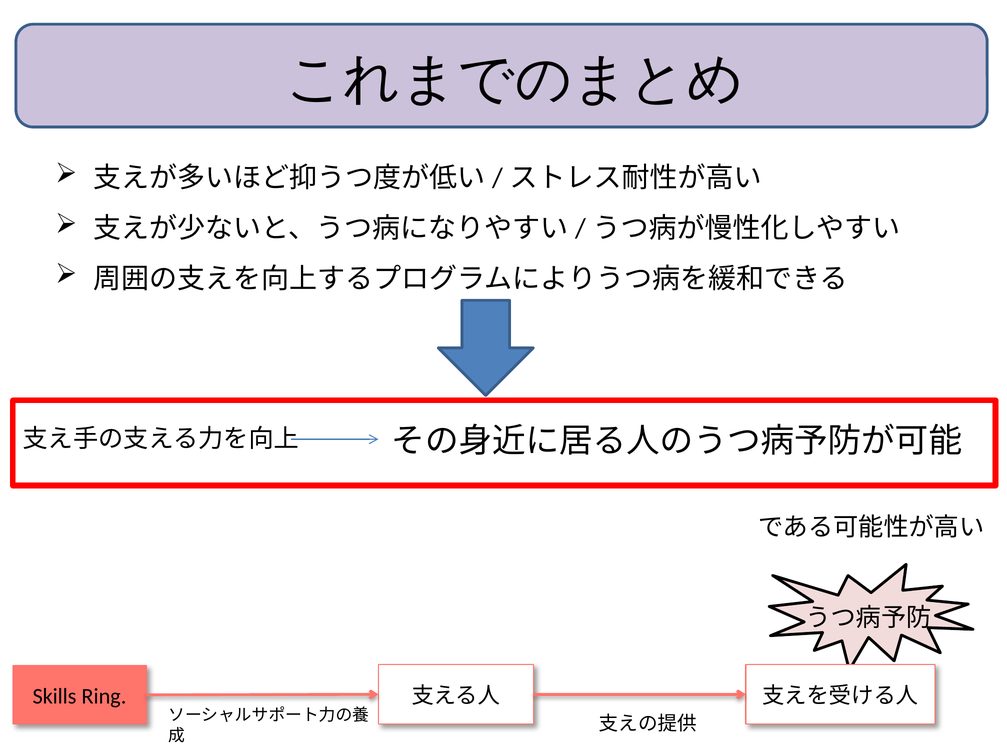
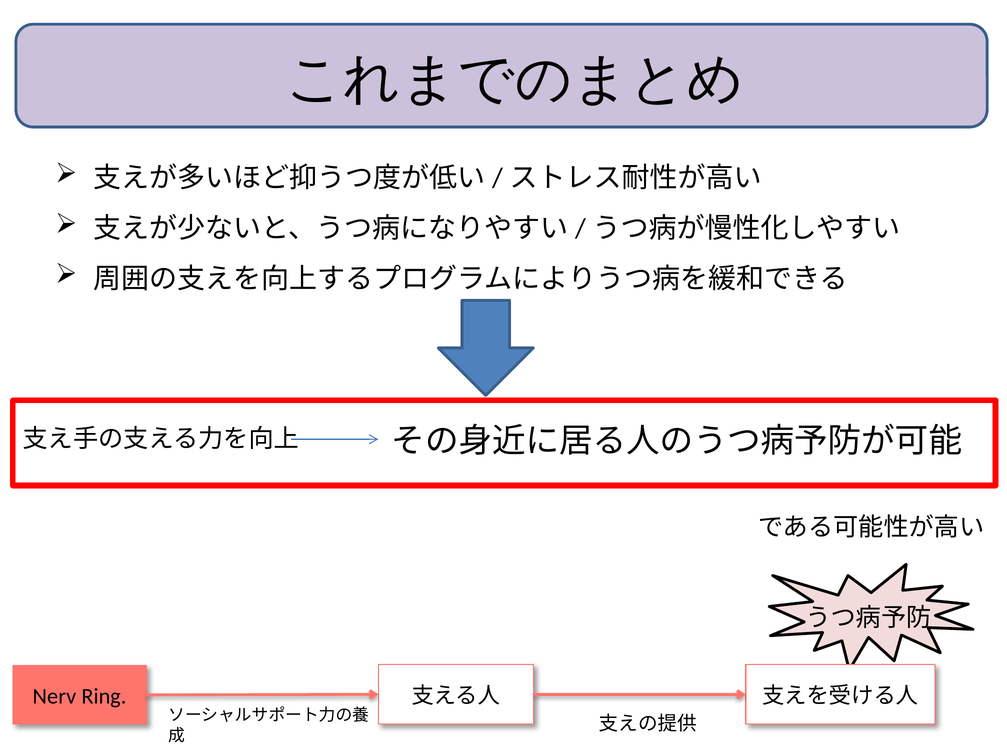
Skills: Skills -> Nerv (54, 697)
